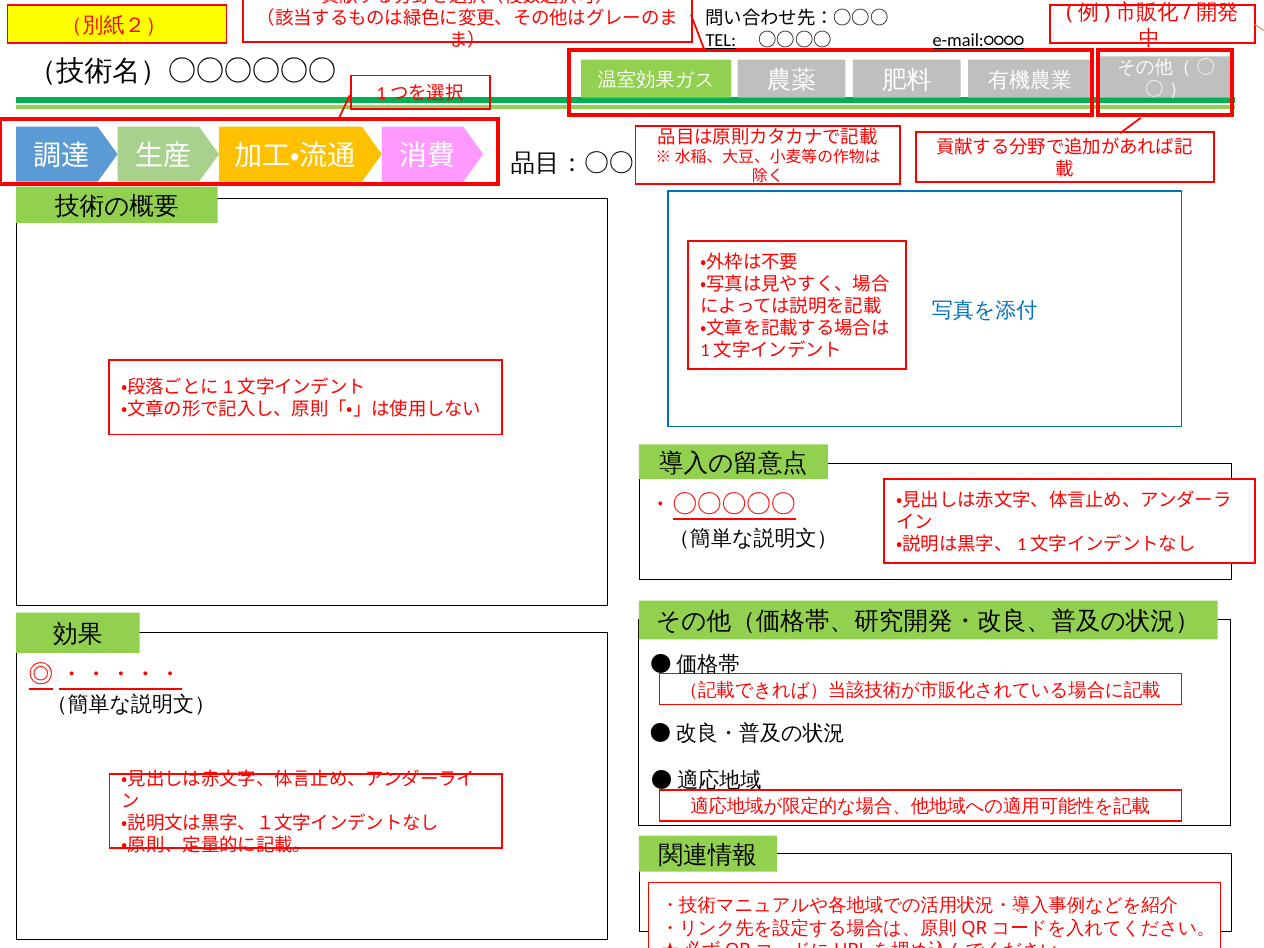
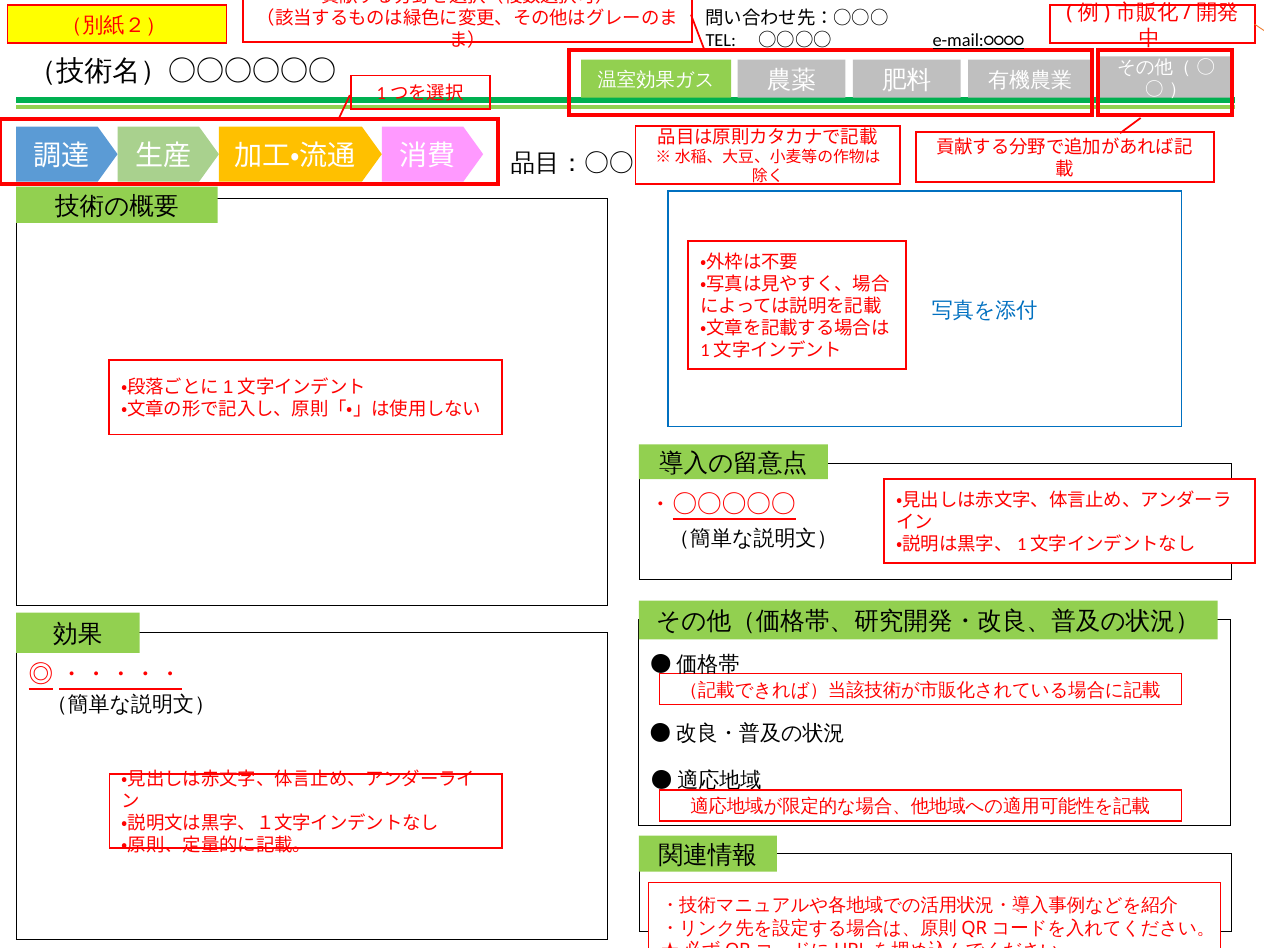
TEL underline: present -> none (721, 41)
